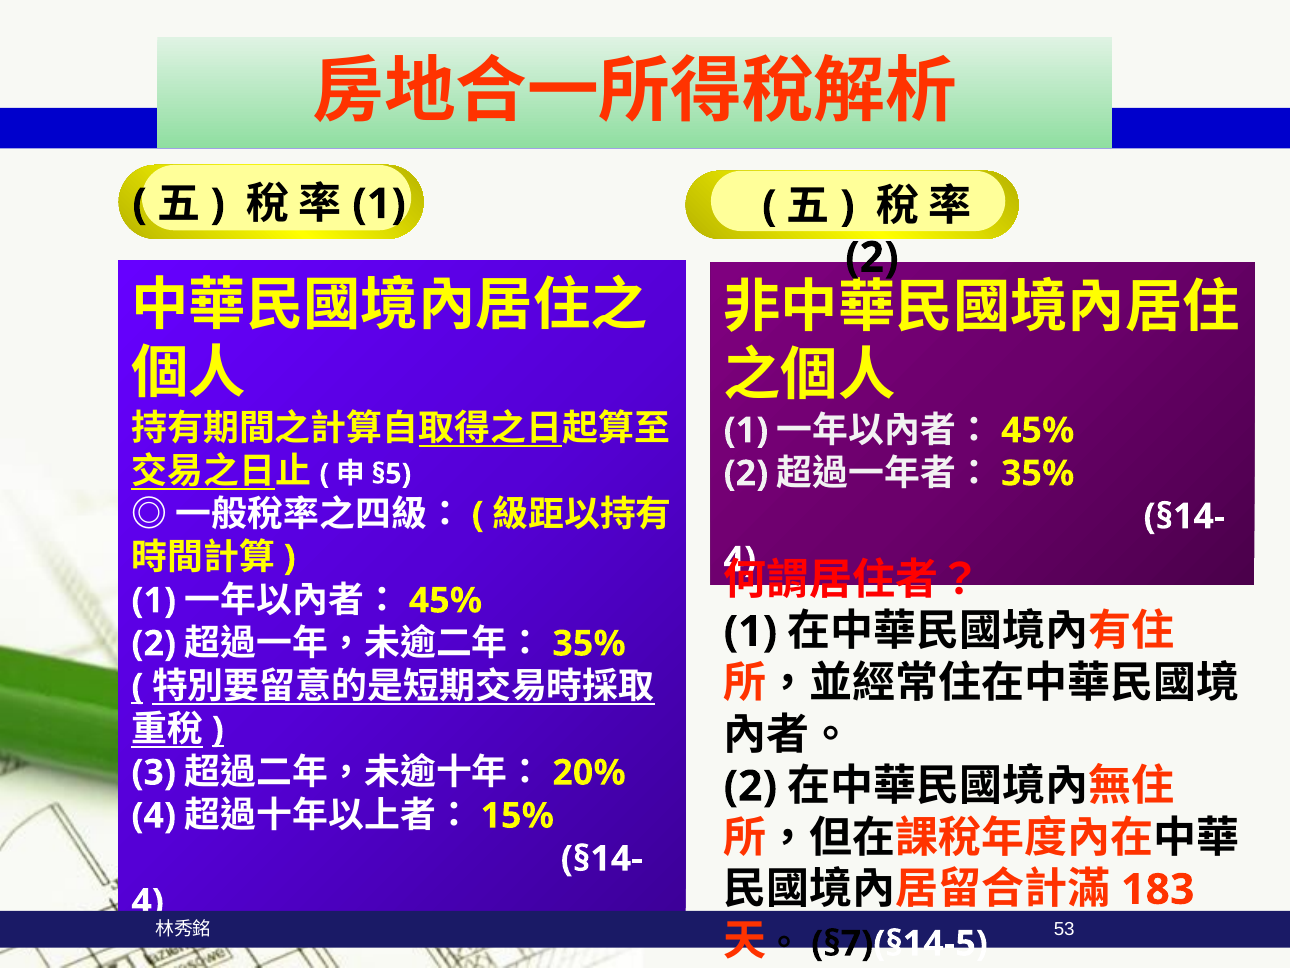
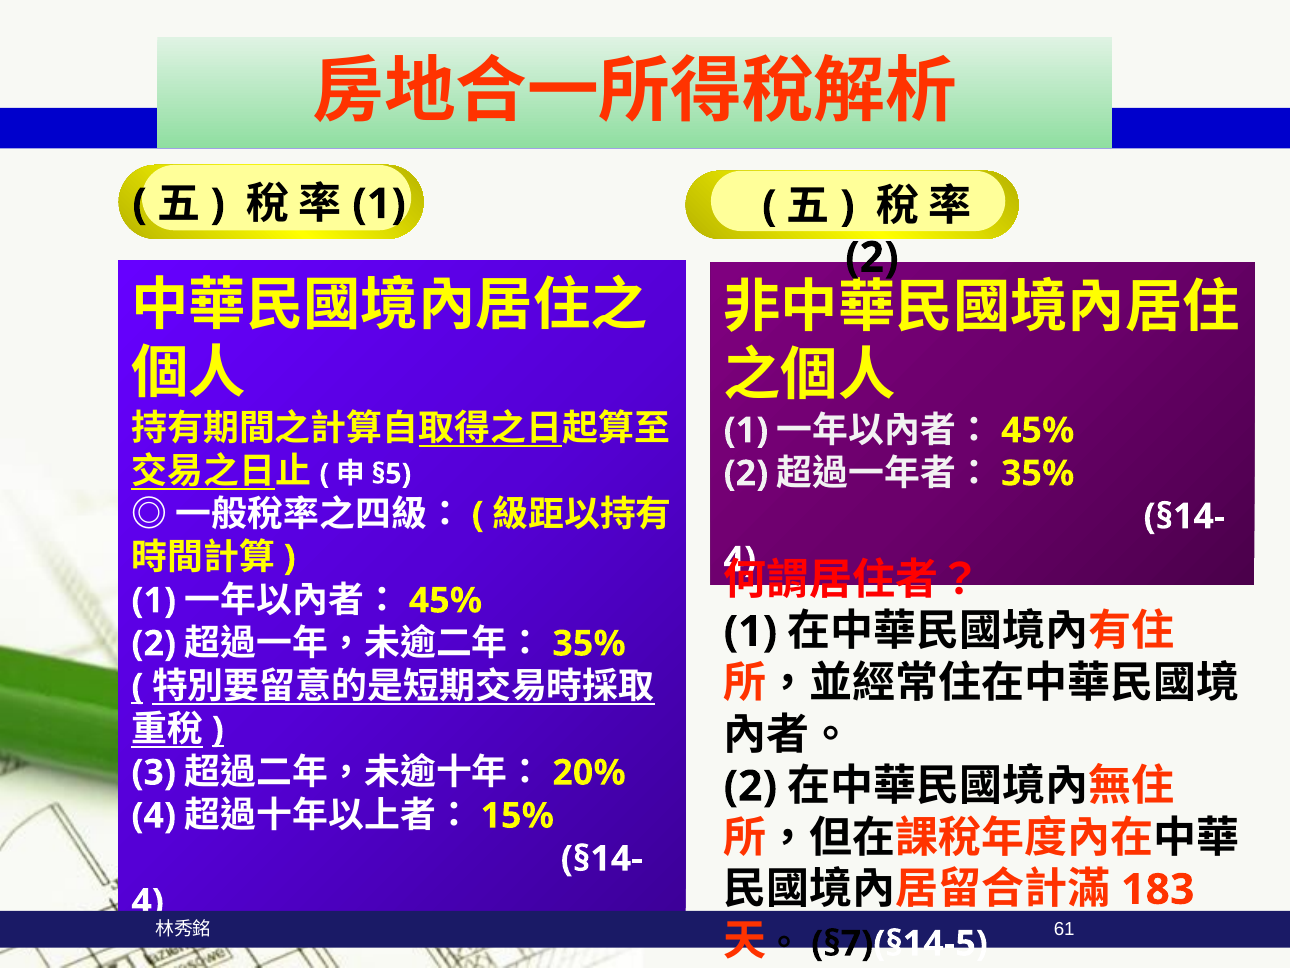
53: 53 -> 61 (1064, 929)
